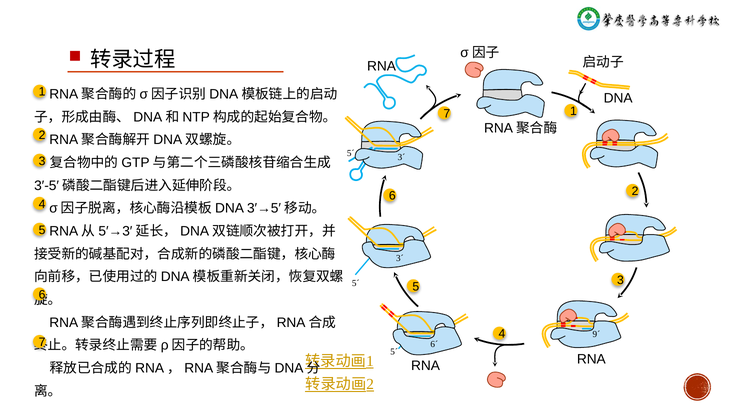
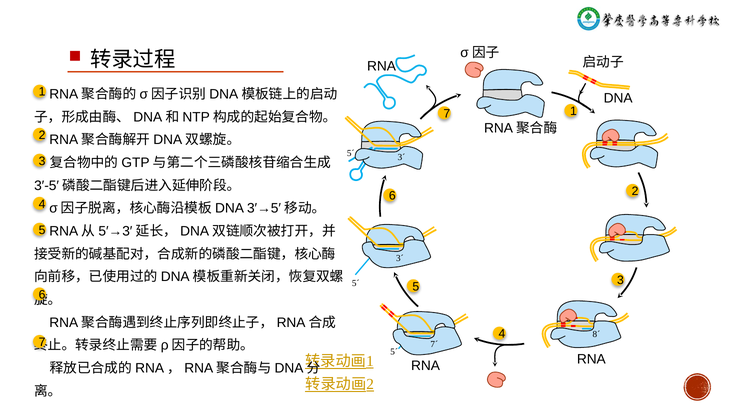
9´: 9´ -> 8´ (596, 334)
6´: 6´ -> 7´ (434, 344)
